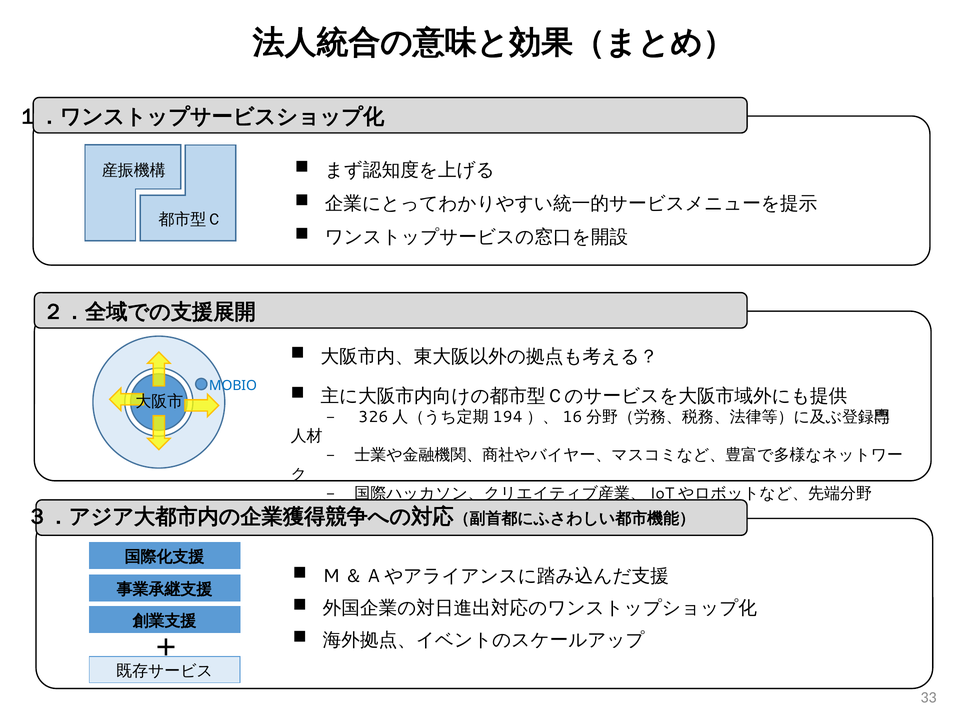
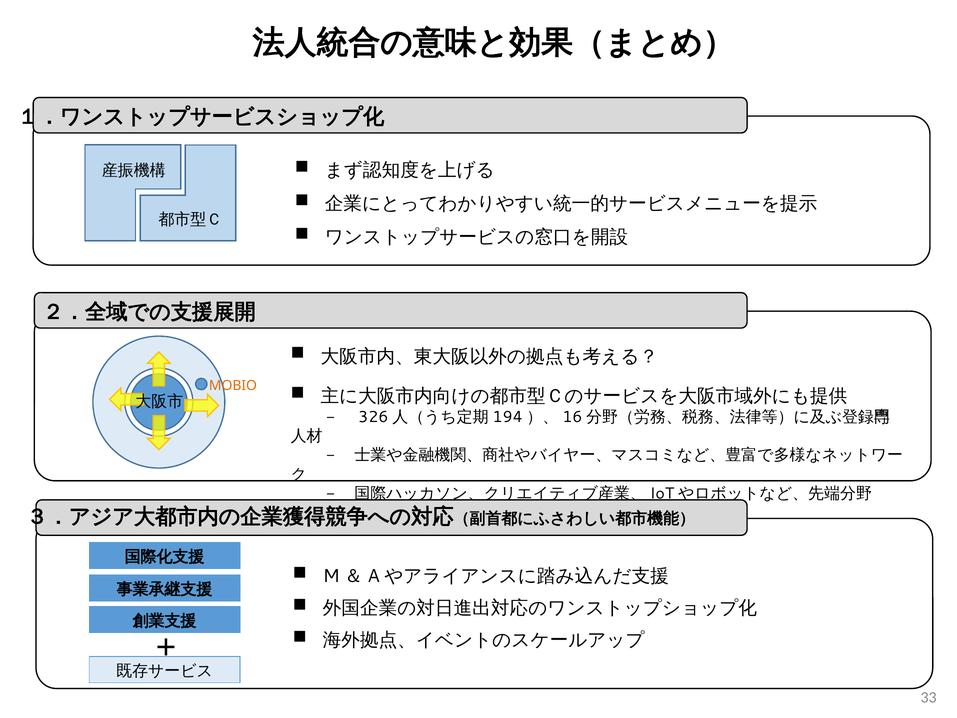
MOBIO colour: blue -> orange (233, 385)
